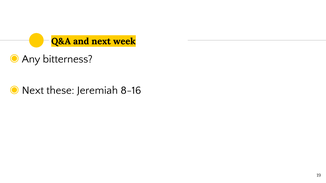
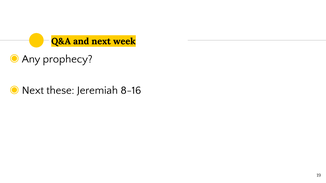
bitterness: bitterness -> prophecy (68, 59)
